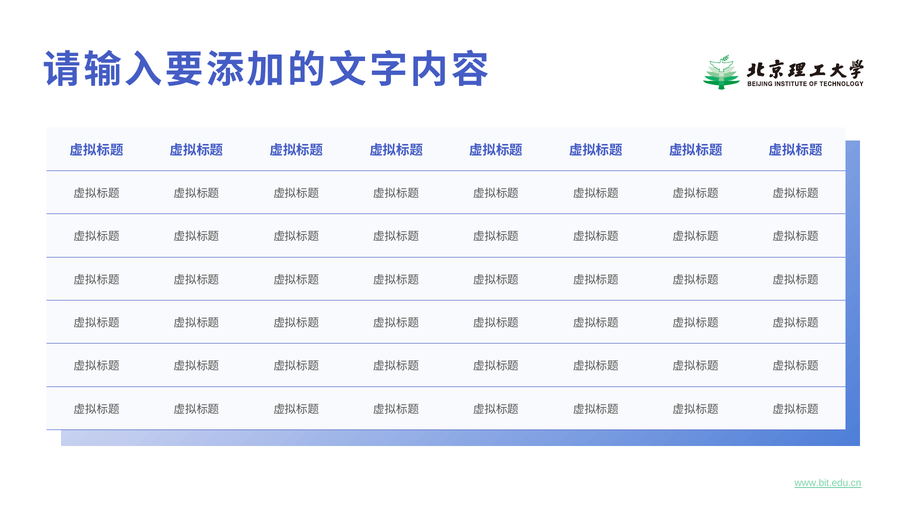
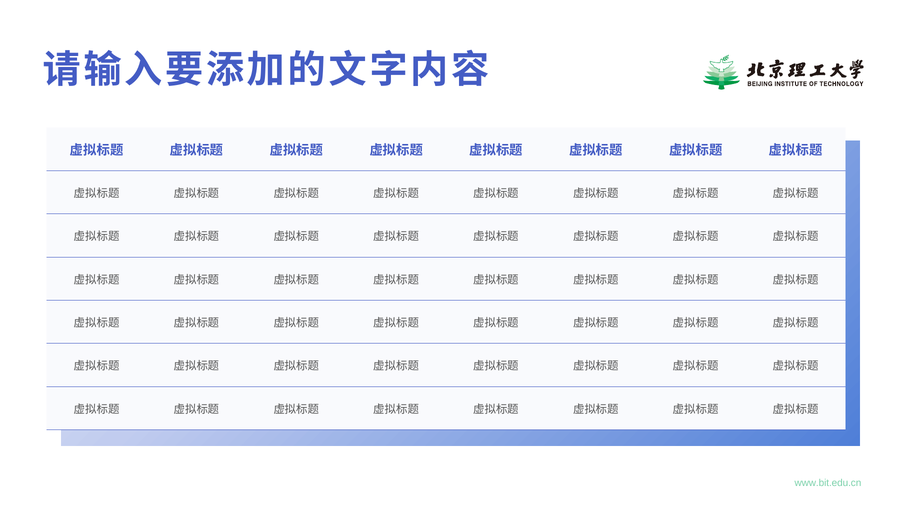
www.bit.edu.cn underline: present -> none (828, 483)
